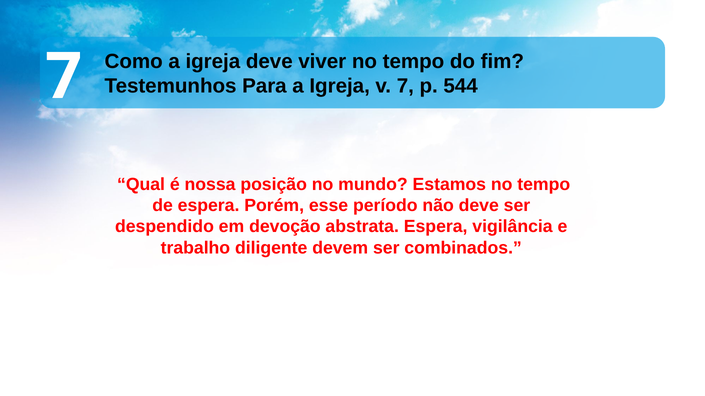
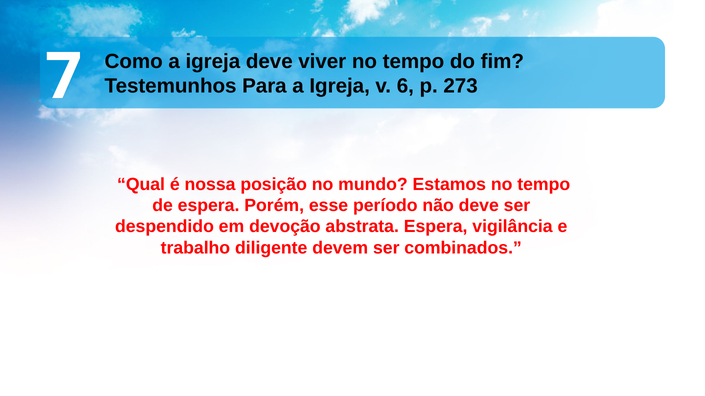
v 7: 7 -> 6 (405, 86)
544: 544 -> 273 (461, 86)
